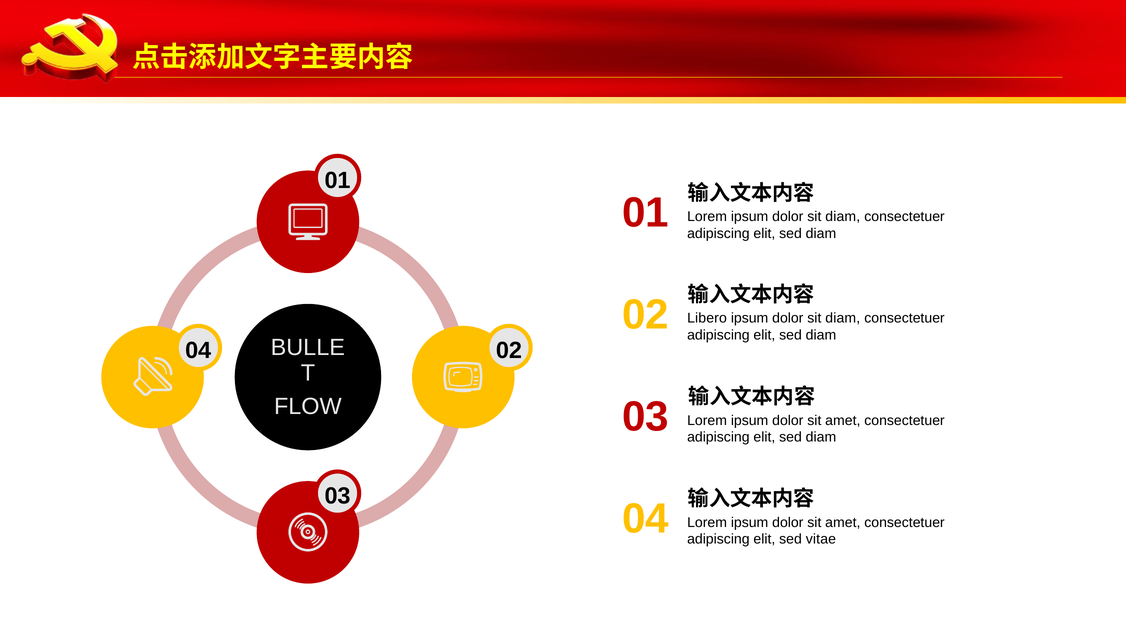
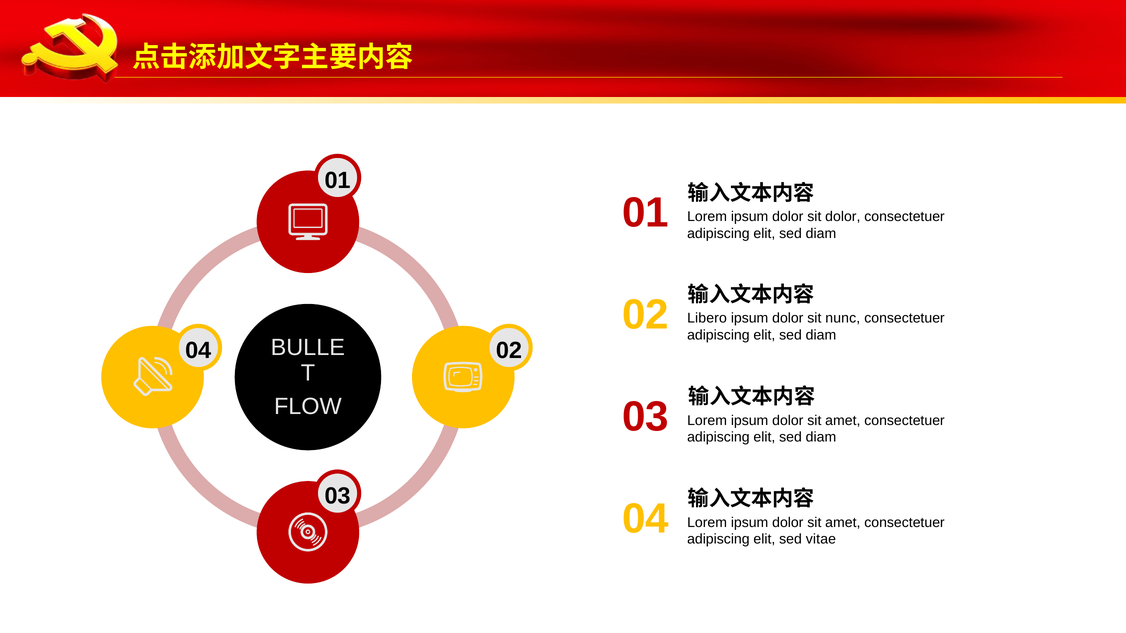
diam: diam -> dolor (843, 217)
diam: diam -> nunc (843, 319)
